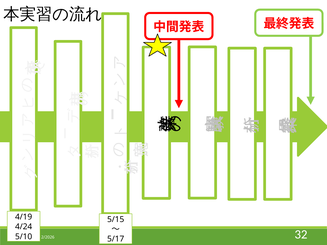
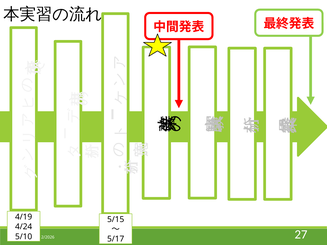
32: 32 -> 27 (301, 235)
